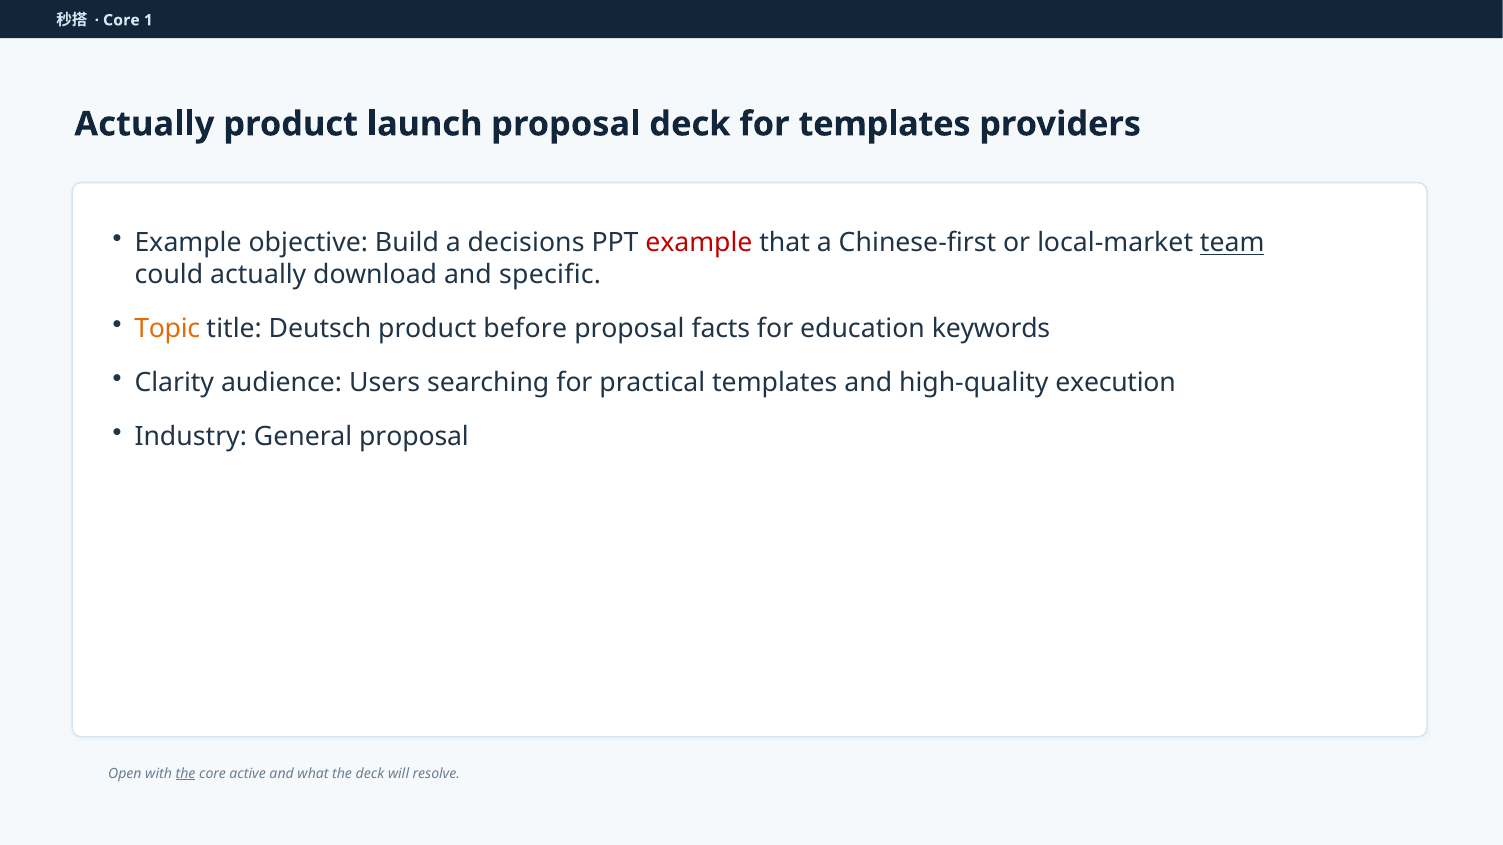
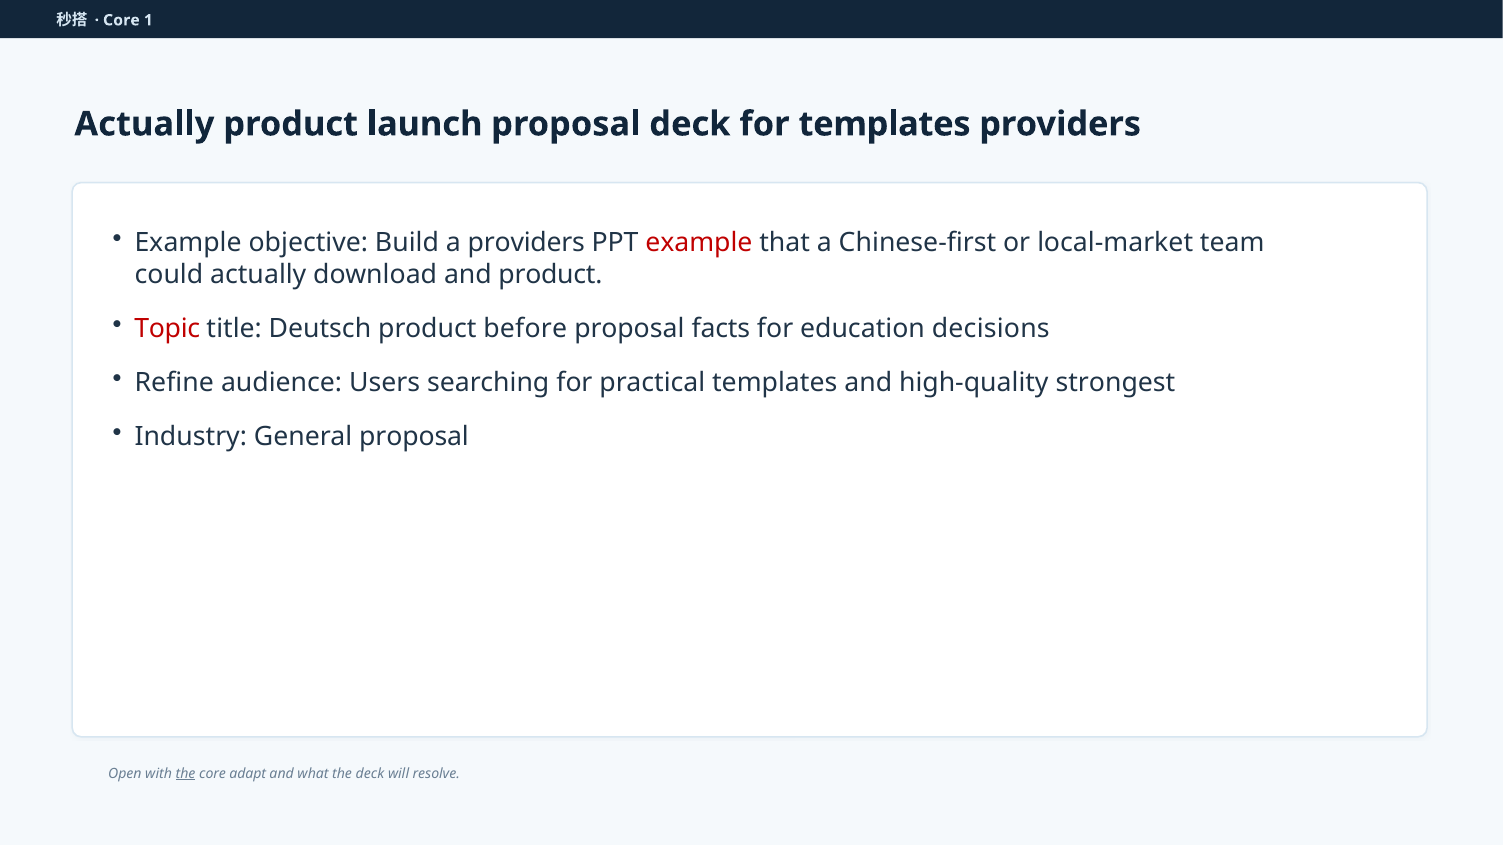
a decisions: decisions -> providers (526, 243)
team underline: present -> none (1232, 243)
and specific: specific -> product (550, 275)
Topic colour: orange -> red (167, 329)
keywords: keywords -> decisions (991, 329)
Clarity: Clarity -> Refine (174, 383)
execution: execution -> strongest (1115, 383)
active: active -> adapt (248, 774)
